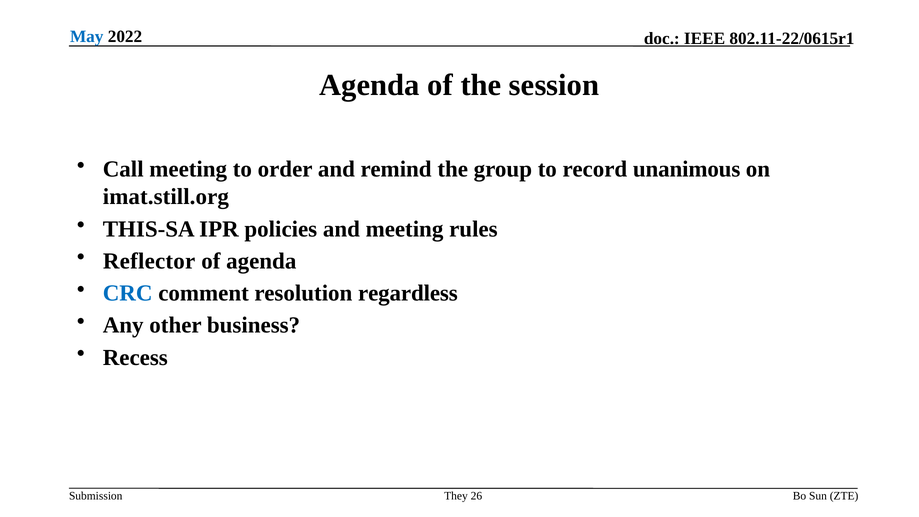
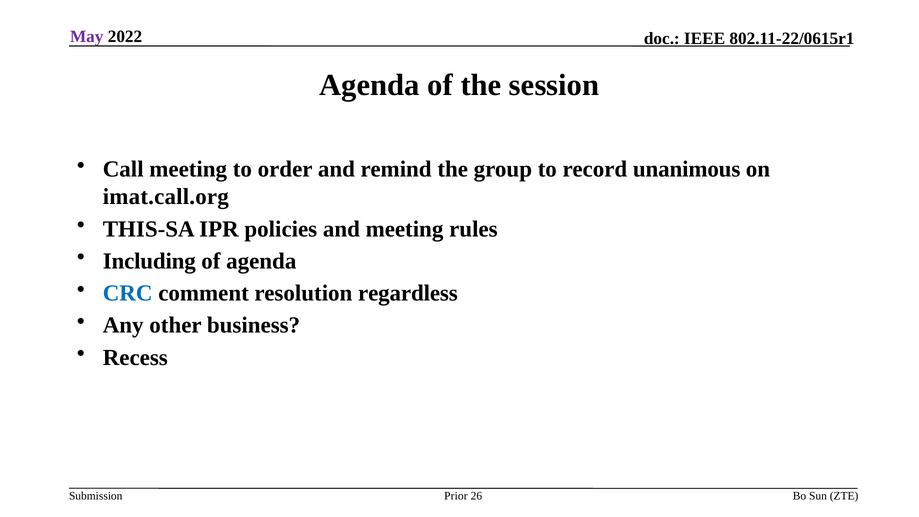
May colour: blue -> purple (87, 37)
imat.still.org: imat.still.org -> imat.call.org (166, 197)
Reflector: Reflector -> Including (149, 261)
They: They -> Prior (456, 496)
